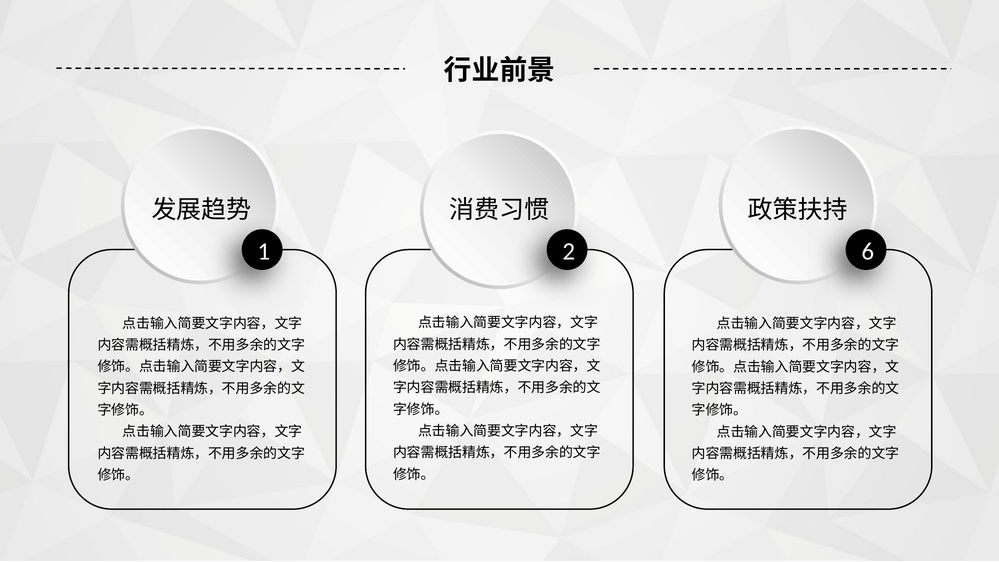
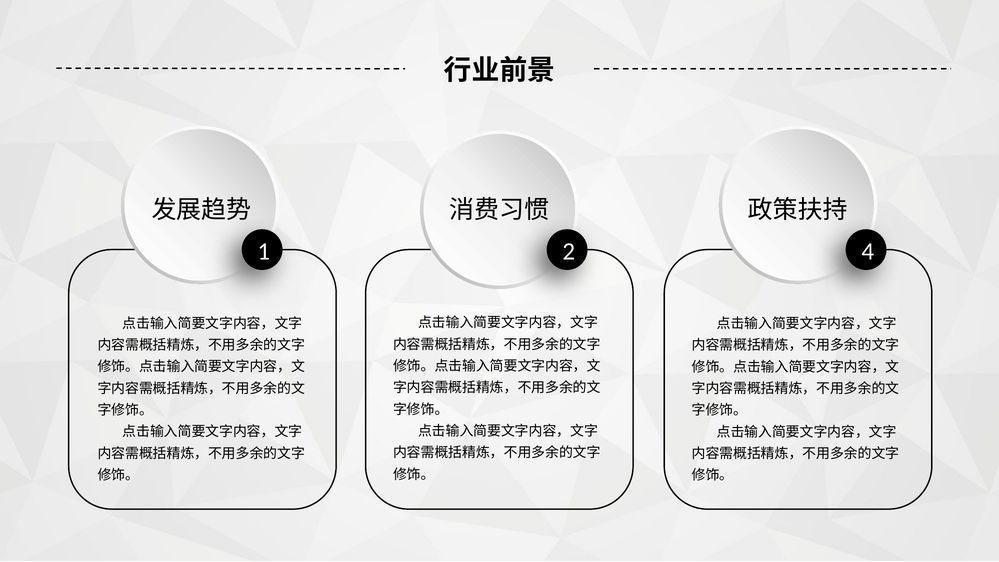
6: 6 -> 4 (868, 251)
